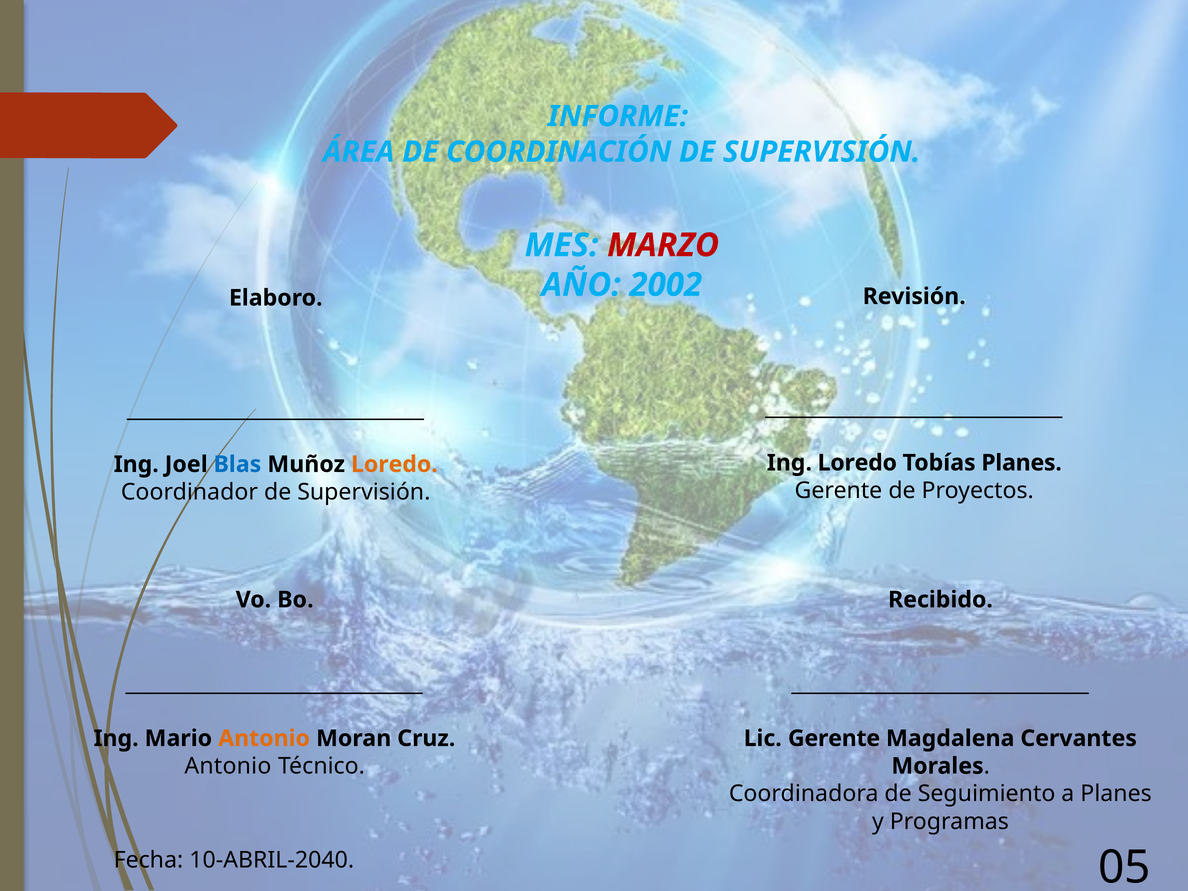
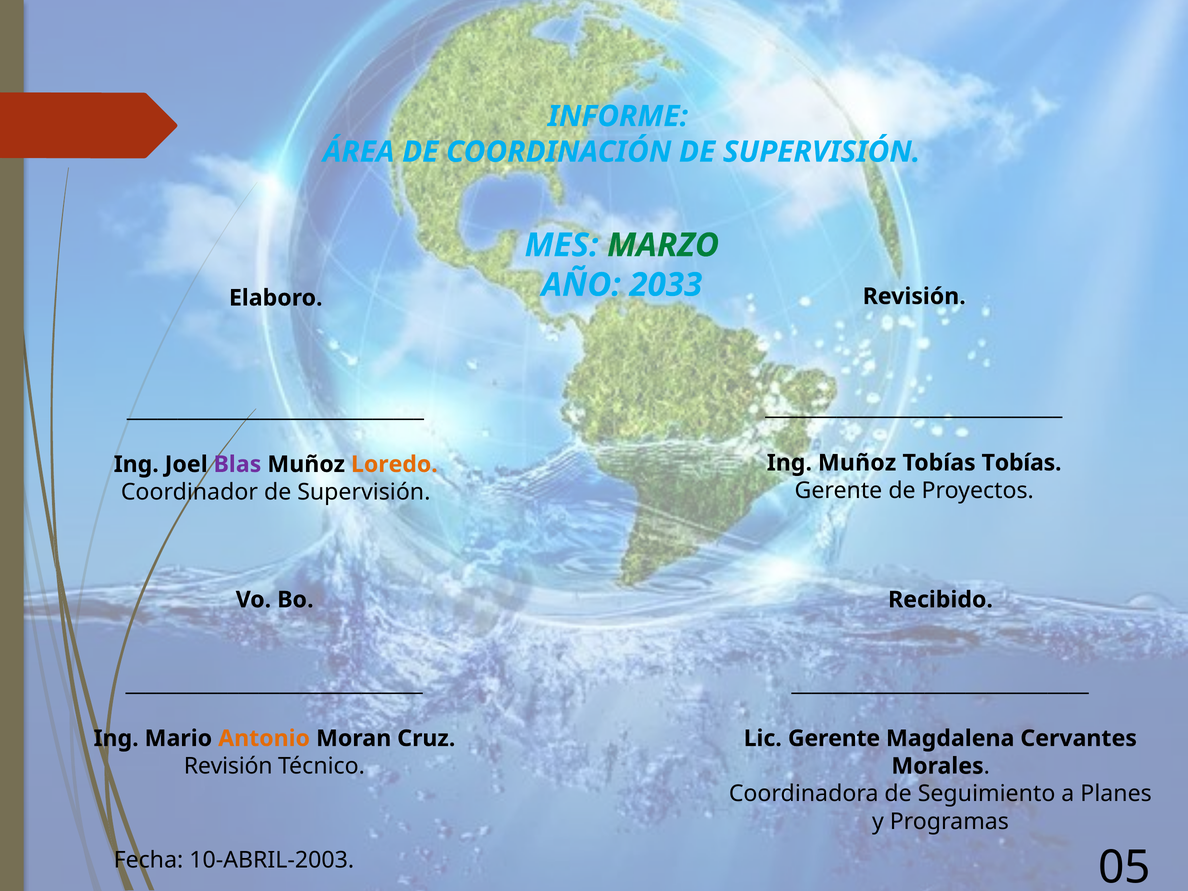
MARZO colour: red -> green (663, 245)
2002: 2002 -> 2033 (666, 285)
Ing Loredo: Loredo -> Muñoz (857, 463)
Tobías Planes: Planes -> Tobías (1022, 463)
Blas colour: blue -> purple (237, 464)
Antonio: Antonio -> Revisión (228, 766)
10-ABRIL-2040: 10-ABRIL-2040 -> 10-ABRIL-2003 (272, 860)
